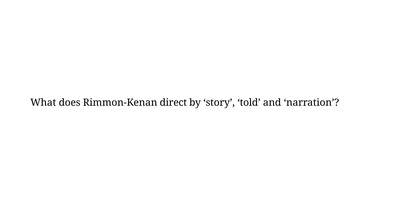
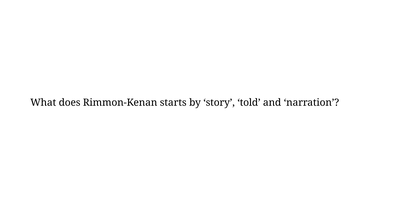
direct: direct -> starts (173, 103)
